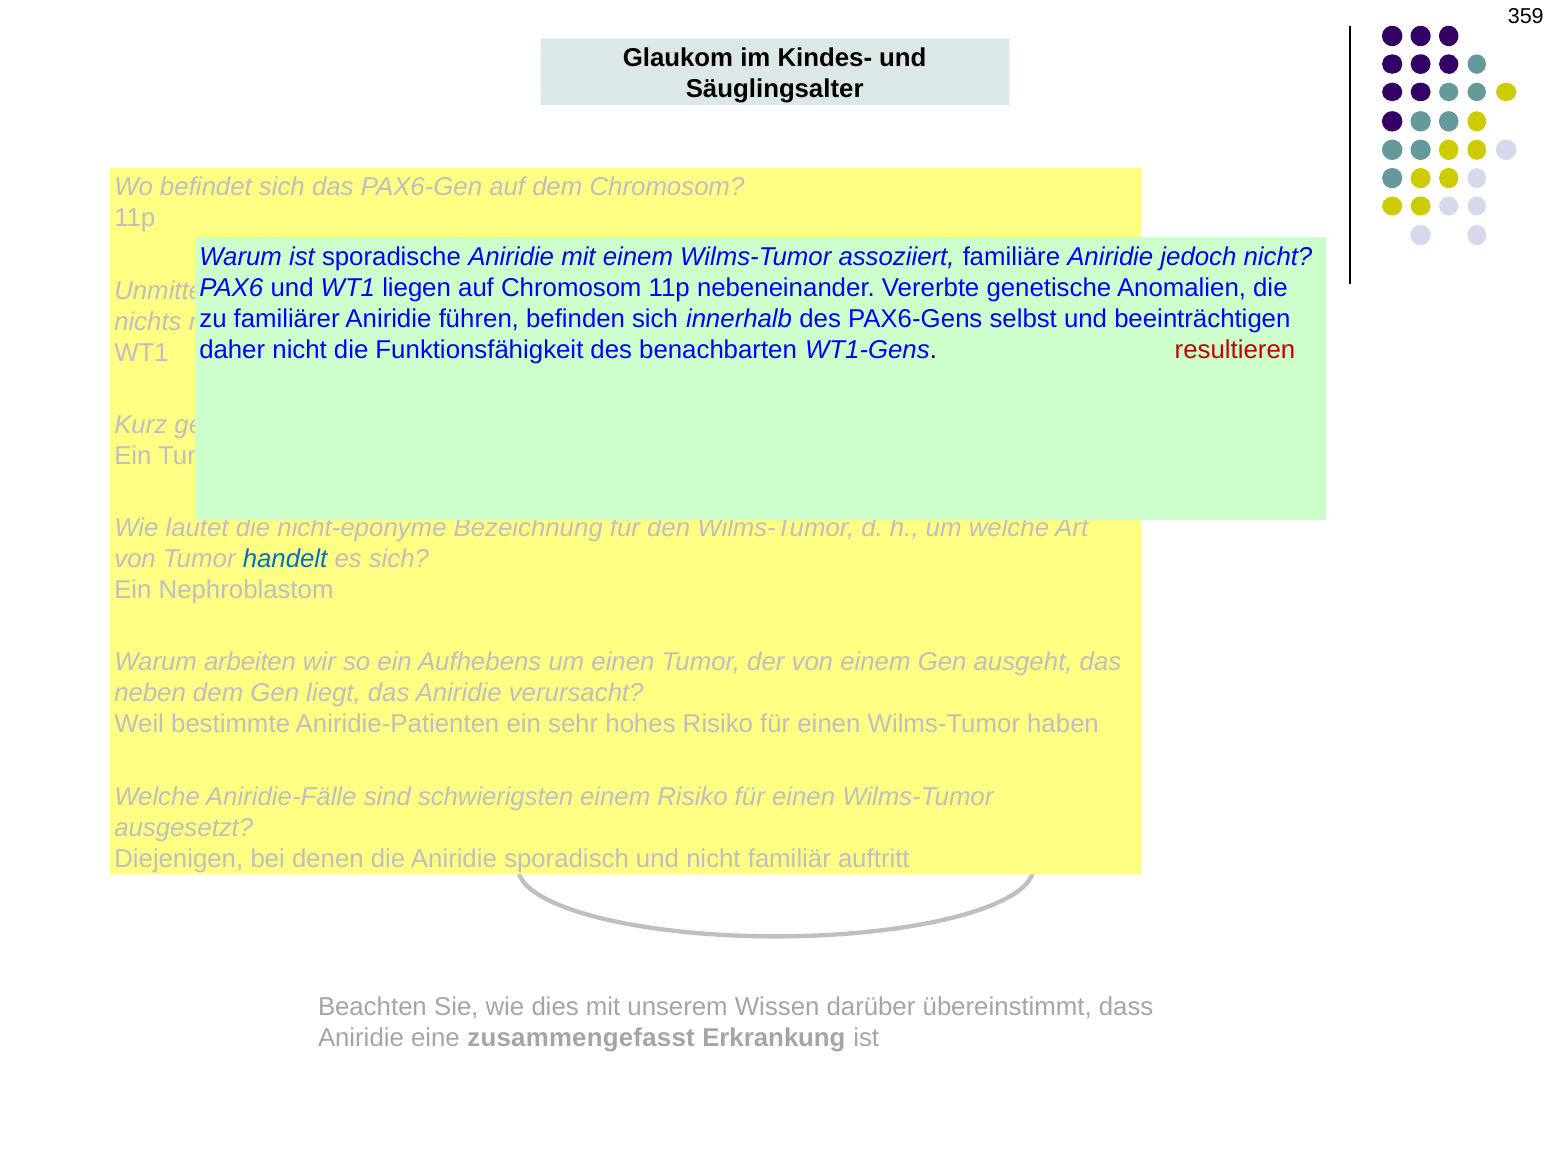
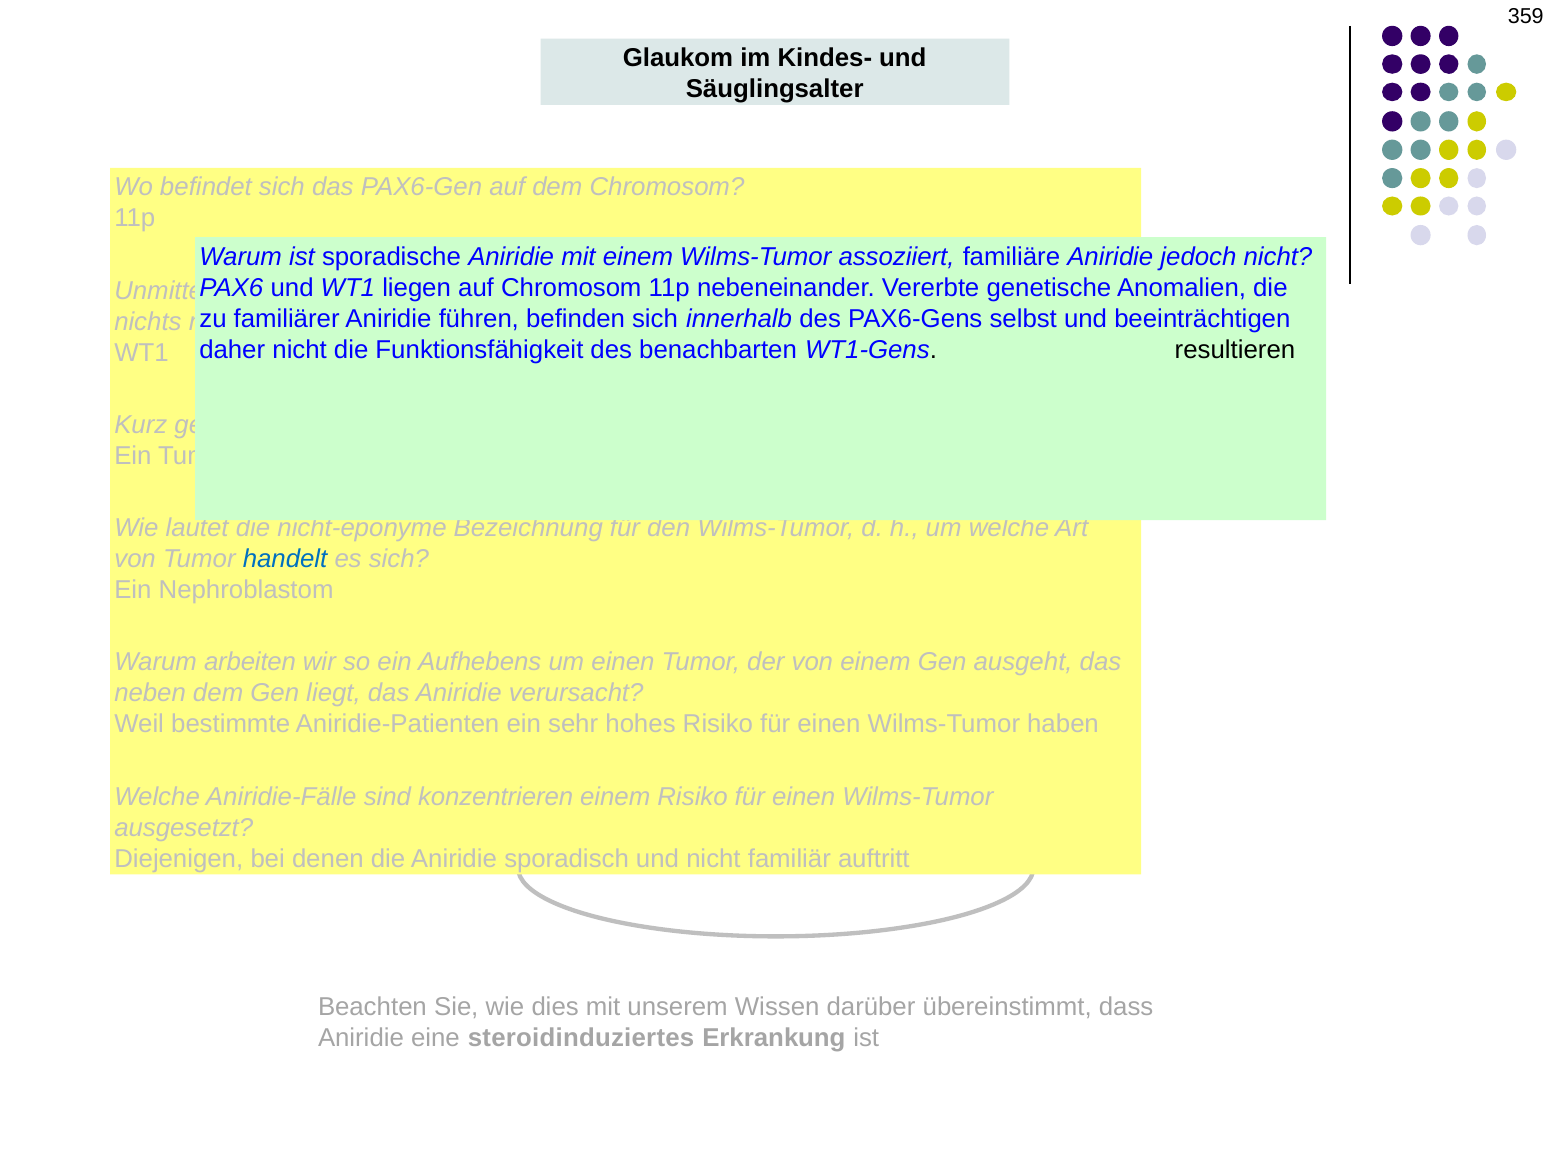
resultieren colour: red -> black (1235, 350)
schwierigsten: schwierigsten -> konzentrieren (496, 797)
zusammengefasst: zusammengefasst -> steroidinduziertes (581, 1038)
